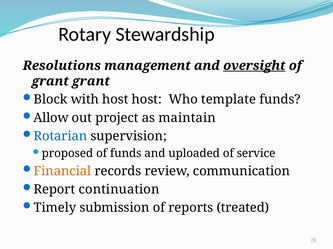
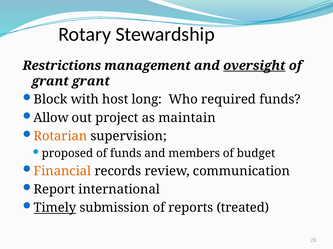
Resolutions: Resolutions -> Restrictions (62, 66)
host host: host -> long (147, 100)
template: template -> required (229, 100)
Rotarian colour: blue -> orange (60, 137)
uploaded: uploaded -> members (194, 154)
service: service -> budget (256, 154)
continuation: continuation -> international (119, 190)
Timely underline: none -> present (55, 208)
